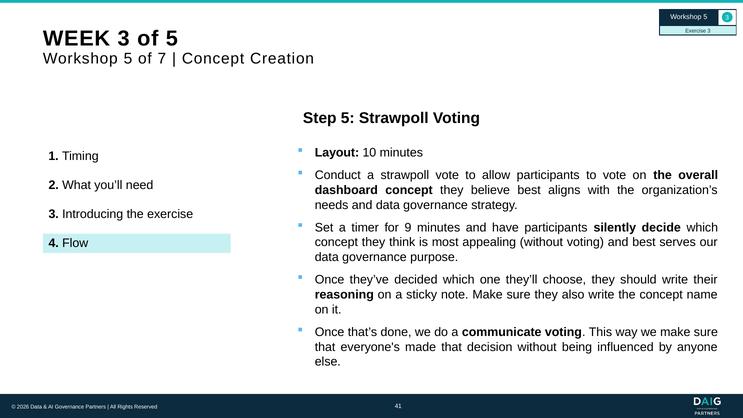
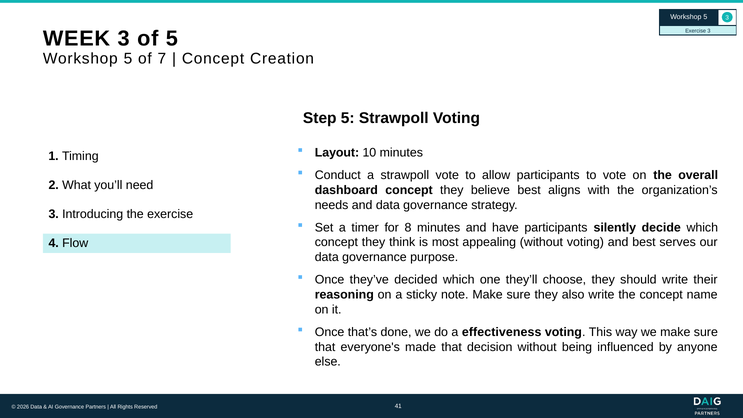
9: 9 -> 8 (408, 227)
communicate: communicate -> effectiveness (502, 332)
